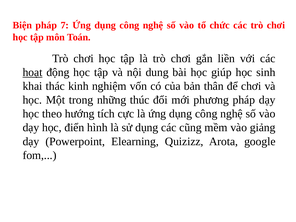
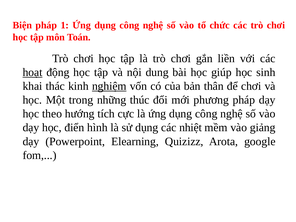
7: 7 -> 1 (65, 25)
nghiệm underline: none -> present (109, 86)
cũng: cũng -> nhiệt (191, 128)
